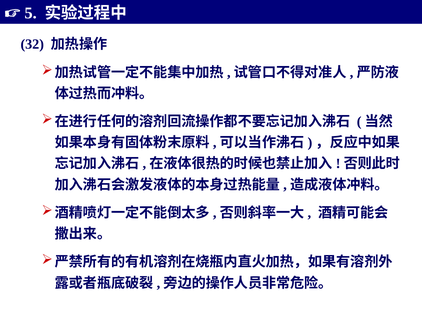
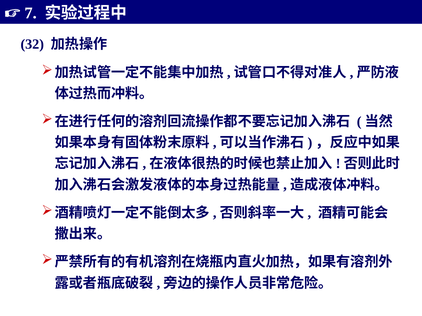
5: 5 -> 7 (31, 13)
